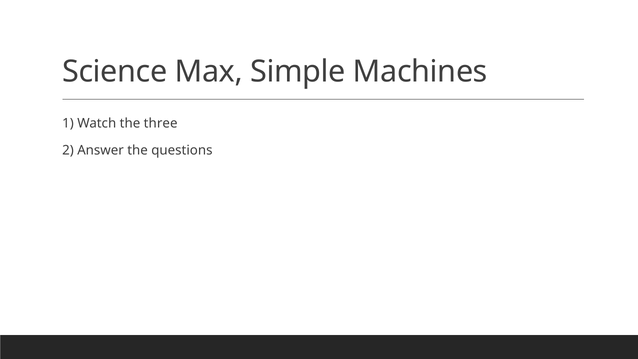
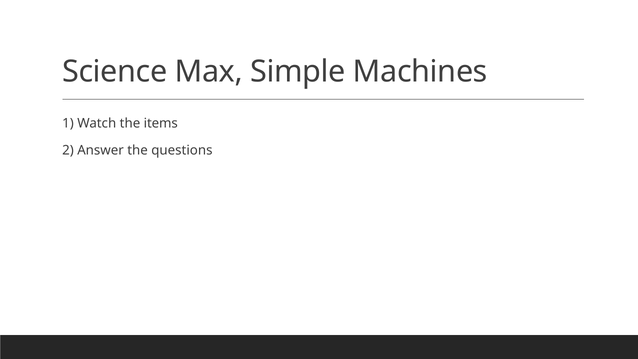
three: three -> items (161, 123)
